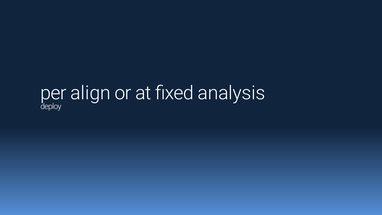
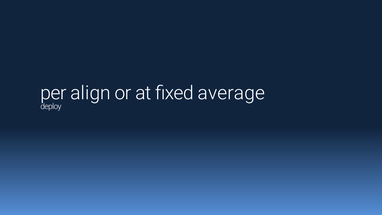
analysis: analysis -> average (231, 93)
